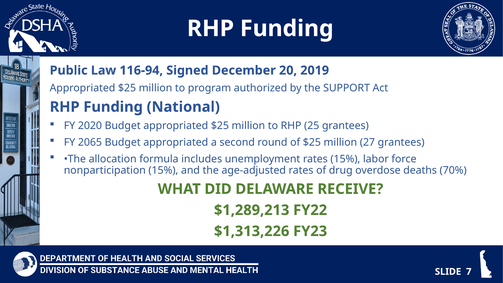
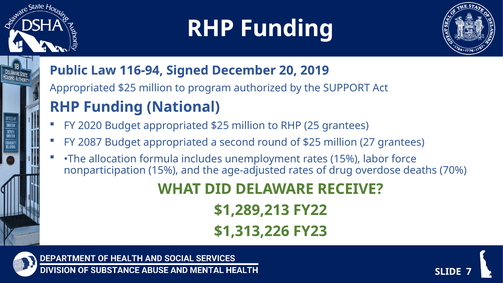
2065: 2065 -> 2087 (90, 142)
